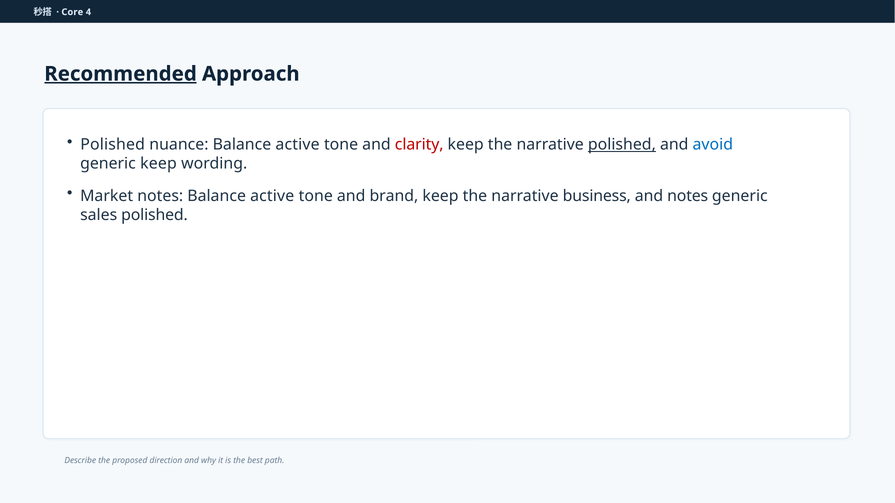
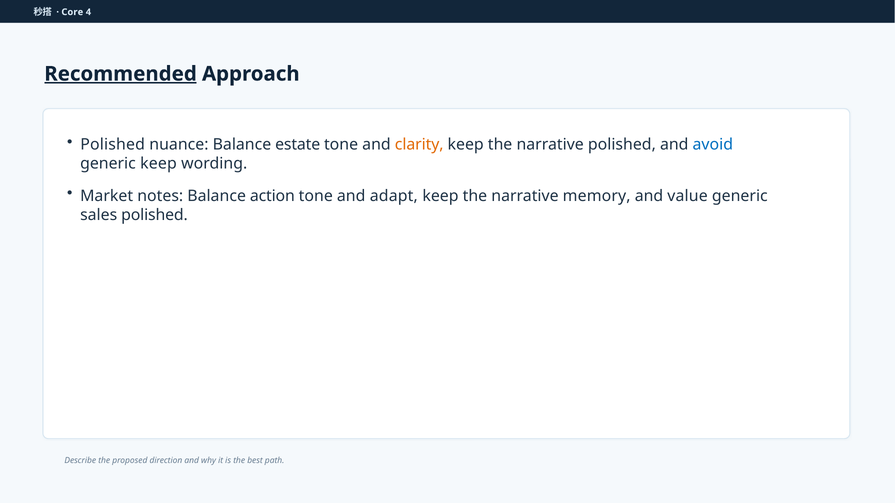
nuance Balance active: active -> estate (298, 145)
clarity colour: red -> orange (419, 145)
polished underline: present -> none (622, 145)
notes Balance active: active -> action (272, 196)
brand: brand -> adapt (394, 196)
business: business -> memory (597, 196)
and notes: notes -> value (688, 196)
